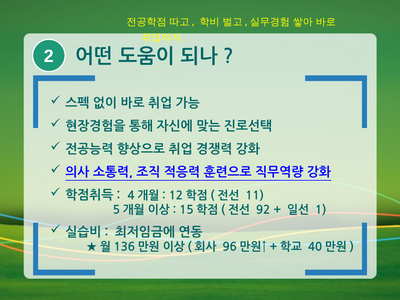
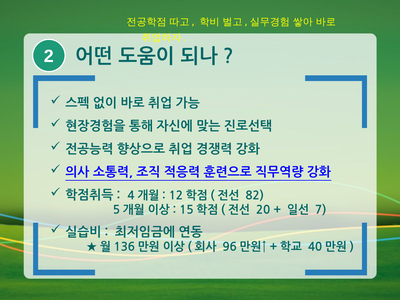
11: 11 -> 82 (255, 196)
92: 92 -> 20 (263, 210)
1: 1 -> 7 (321, 210)
